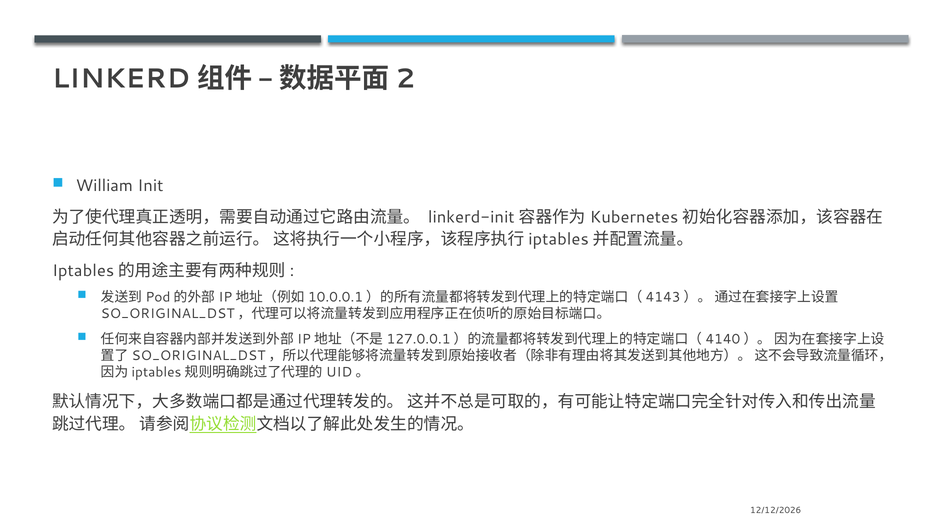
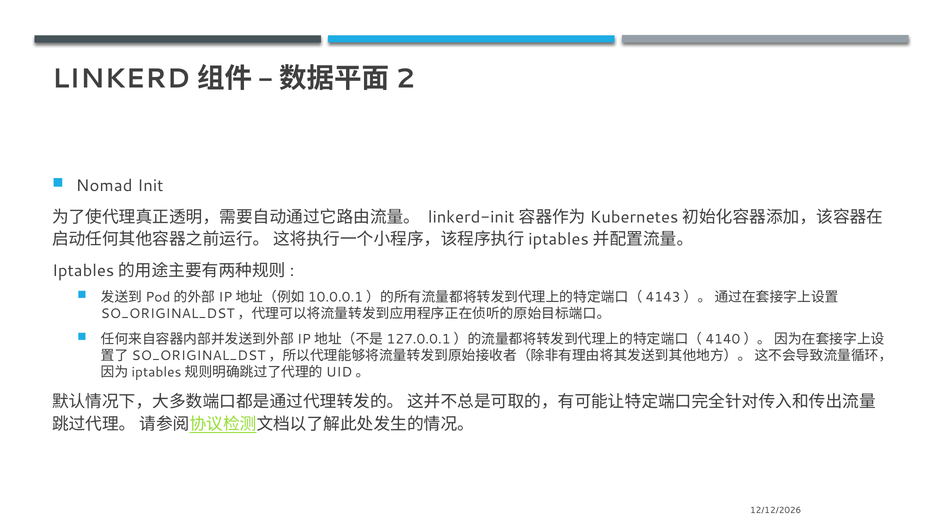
William: William -> Nomad (104, 186)
